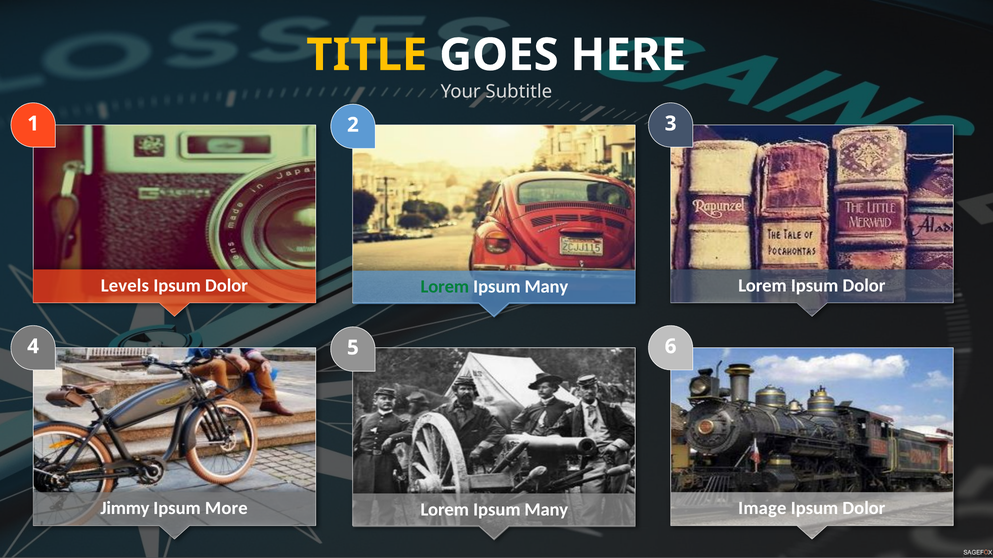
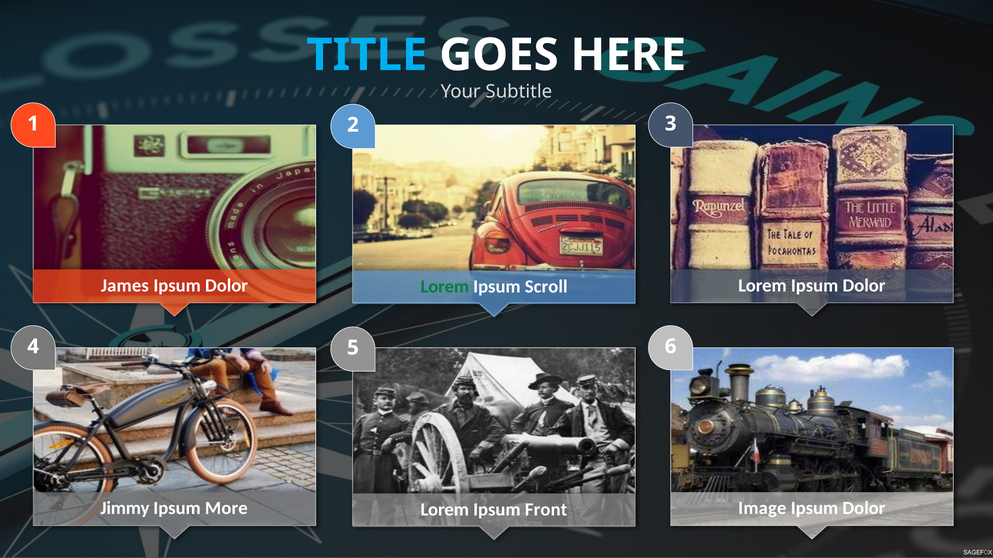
TITLE colour: yellow -> light blue (367, 55)
Levels: Levels -> James (125, 286)
Many: Many -> Scroll (546, 287)
Many: Many -> Front (546, 510)
